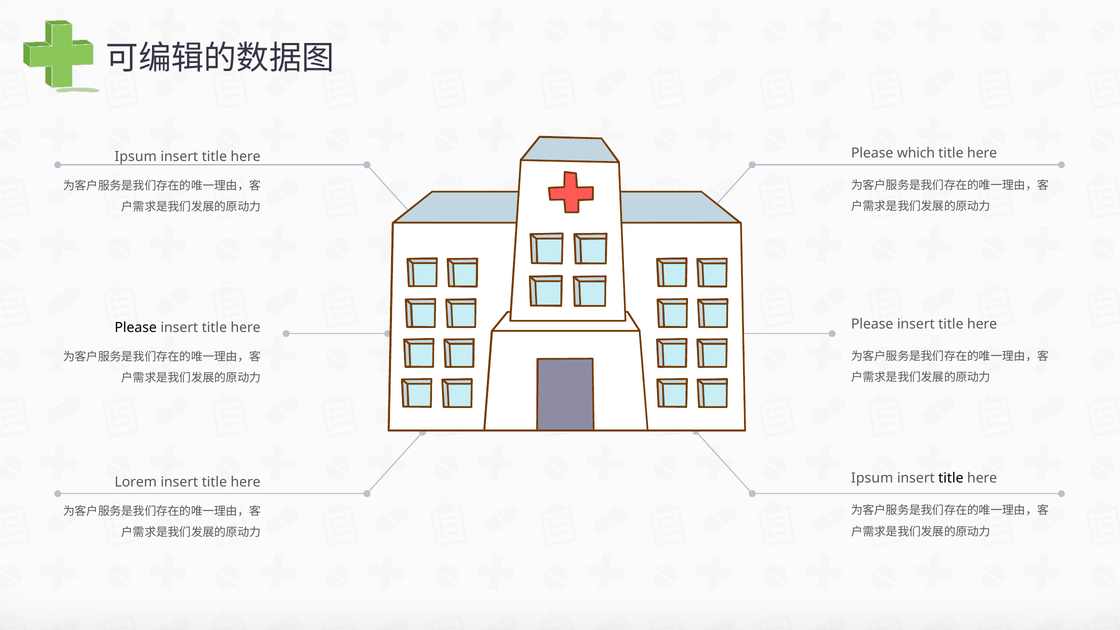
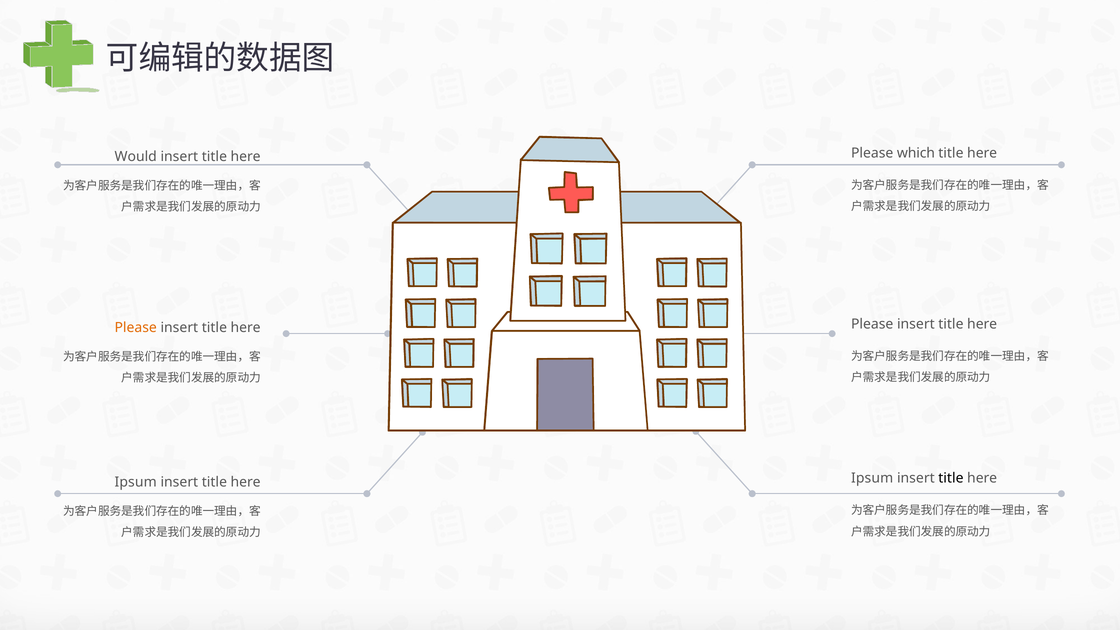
Ipsum: Ipsum -> Would (136, 157)
Please colour: black -> orange (136, 328)
Lorem: Lorem -> Ipsum (136, 482)
